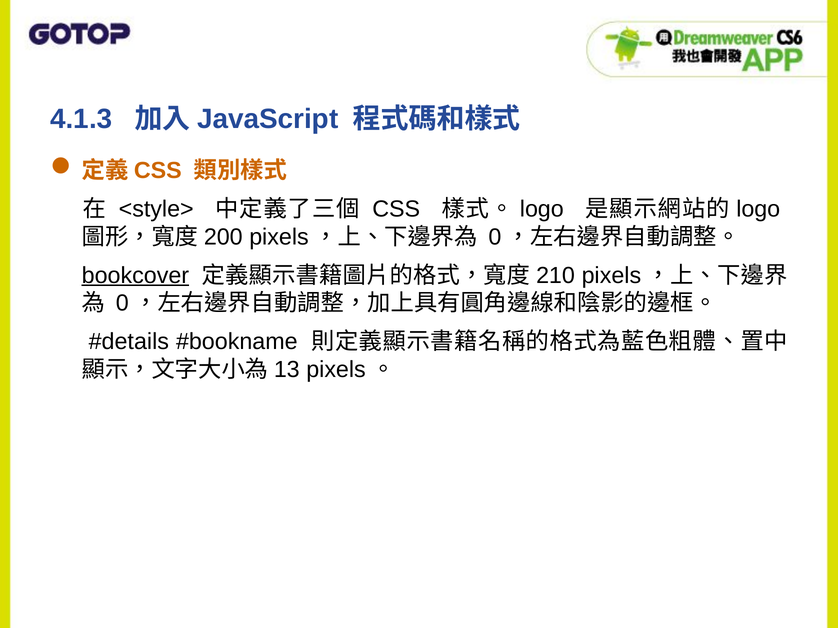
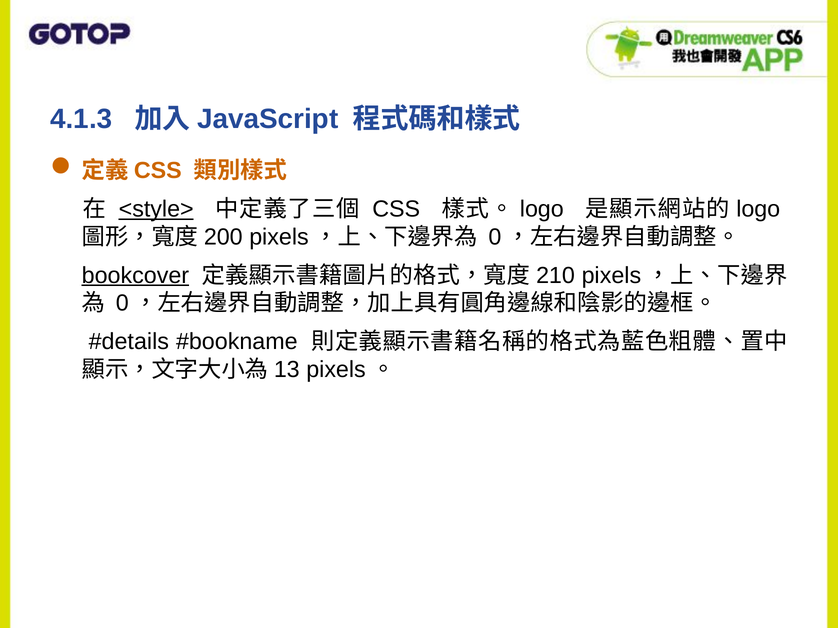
<style> underline: none -> present (156, 209)
